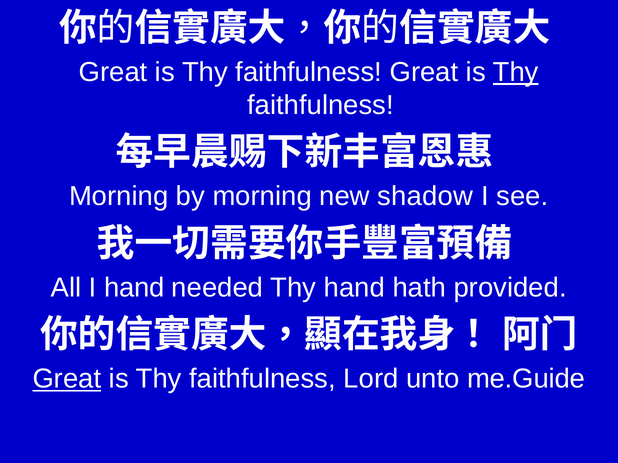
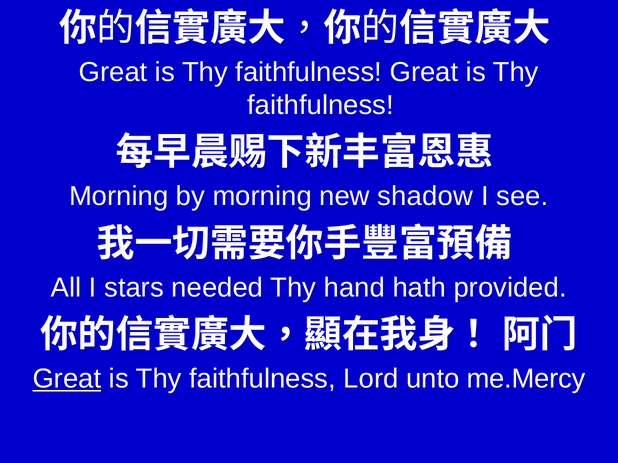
Thy underline: present -> none (516, 72)
I hand: hand -> stars (134, 288)
me.Guide: me.Guide -> me.Mercy (526, 379)
